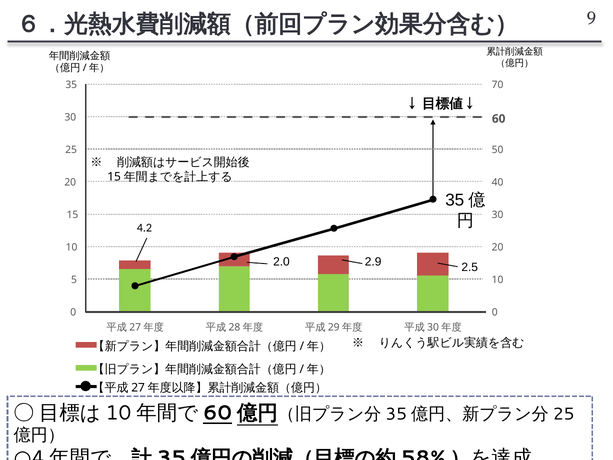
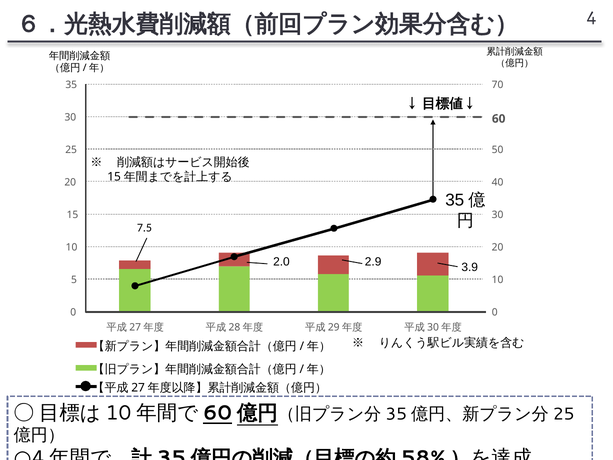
9: 9 -> 4 (591, 16)
4.2: 4.2 -> 7.5 (144, 228)
2.5: 2.5 -> 3.9 (470, 267)
